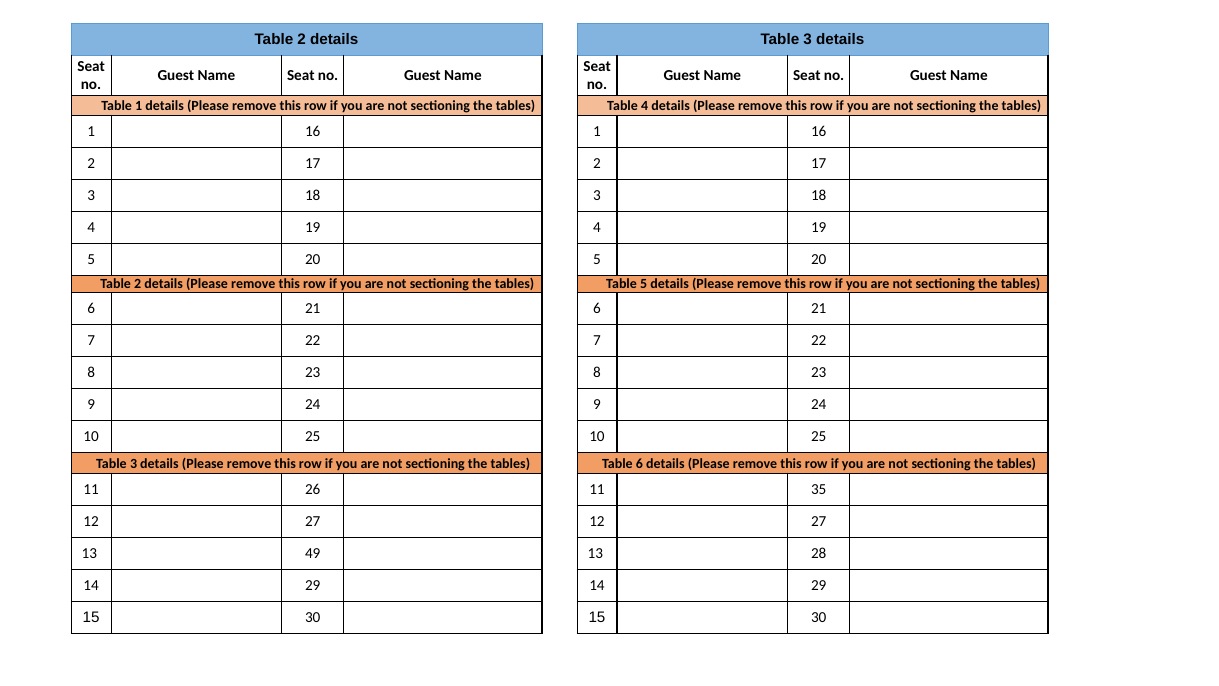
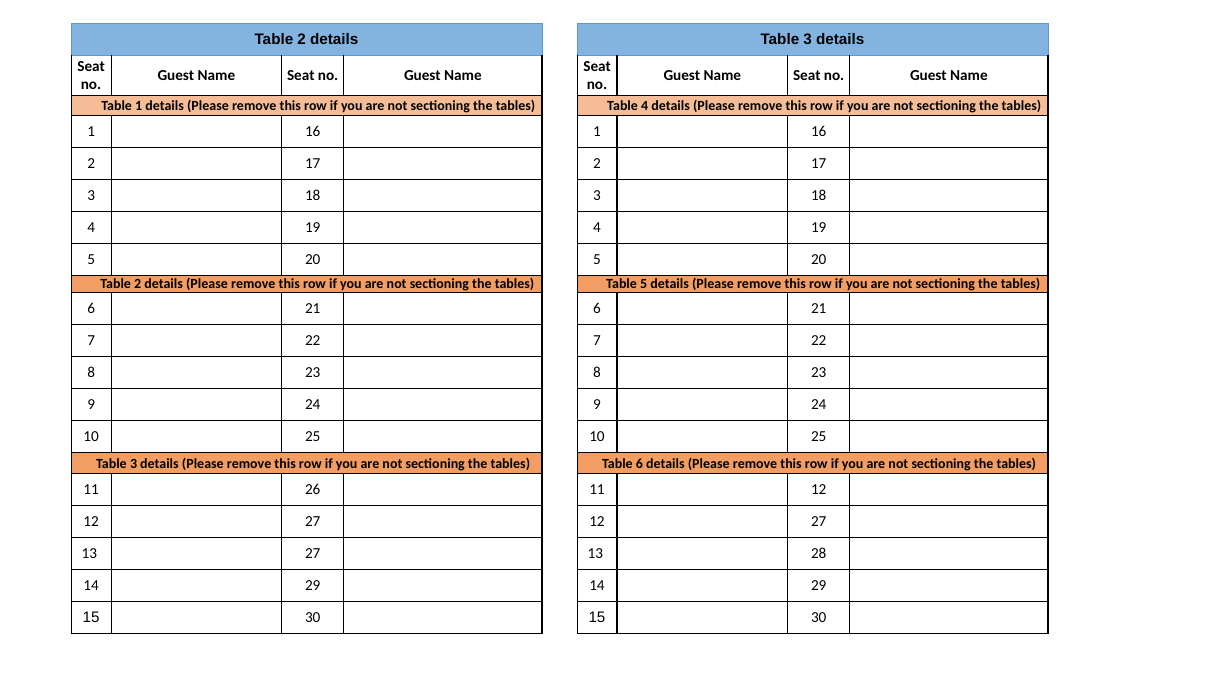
11 35: 35 -> 12 (819, 489)
13 49: 49 -> 27 (313, 553)
